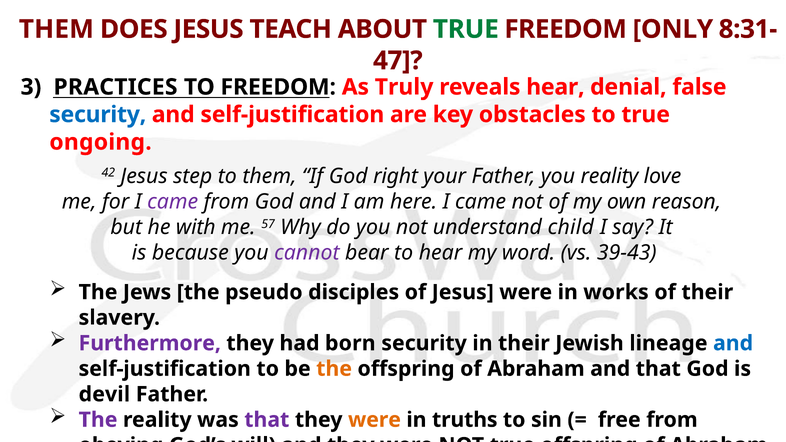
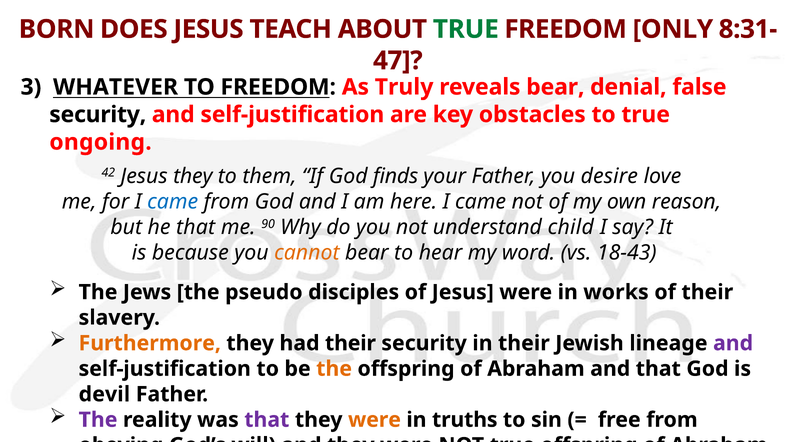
THEM: THEM -> BORN (57, 29)
PRACTICES: PRACTICES -> WHATEVER (116, 87)
reveals hear: hear -> bear (555, 87)
security colour: blue -> black (98, 115)
Jesus step: step -> they (193, 176)
right: right -> finds (396, 176)
you reality: reality -> desire (609, 176)
came colour: purple -> blue (173, 202)
he with: with -> that (196, 227)
57: 57 -> 90 (268, 224)
cannot colour: purple -> orange (307, 253)
39-43: 39-43 -> 18-43 (627, 253)
Furthermore colour: purple -> orange (150, 343)
had born: born -> their (350, 343)
and colour: blue -> purple (733, 343)
